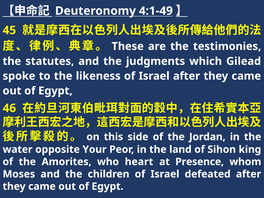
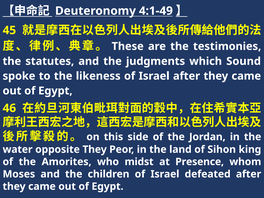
Gilead: Gilead -> Sound (244, 61)
opposite Your: Your -> They (95, 149)
heart: heart -> midst (139, 162)
